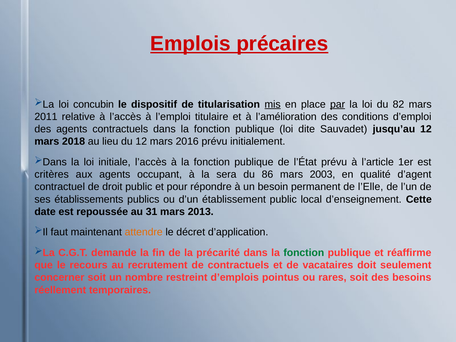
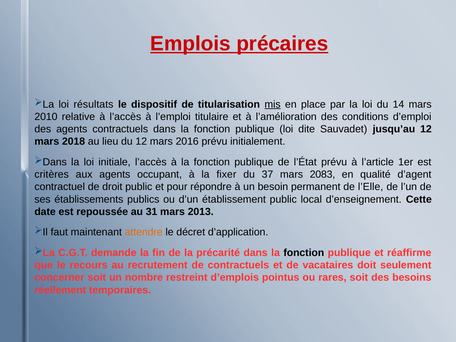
concubin: concubin -> résultats (93, 104)
par underline: present -> none (338, 104)
82: 82 -> 14 (398, 104)
2011: 2011 -> 2010 (46, 117)
sera: sera -> fixer (226, 174)
86: 86 -> 37 (267, 174)
2003: 2003 -> 2083 (322, 174)
fonction colour: green -> black (304, 253)
